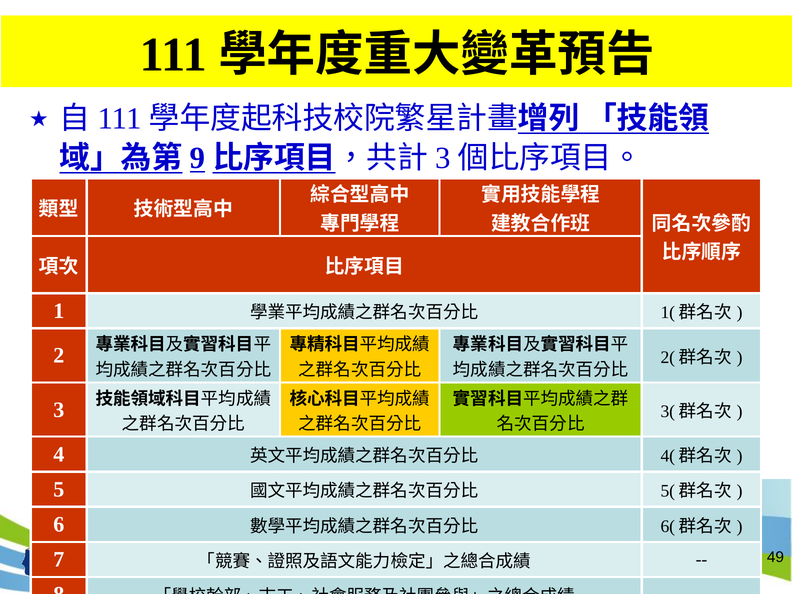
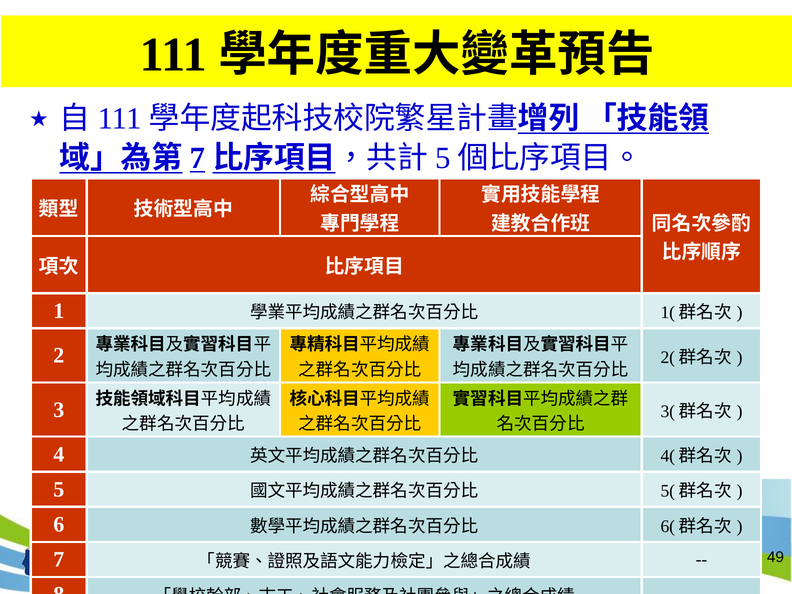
9: 9 -> 7 (198, 158)
3: 3 -> 5 (443, 158)
